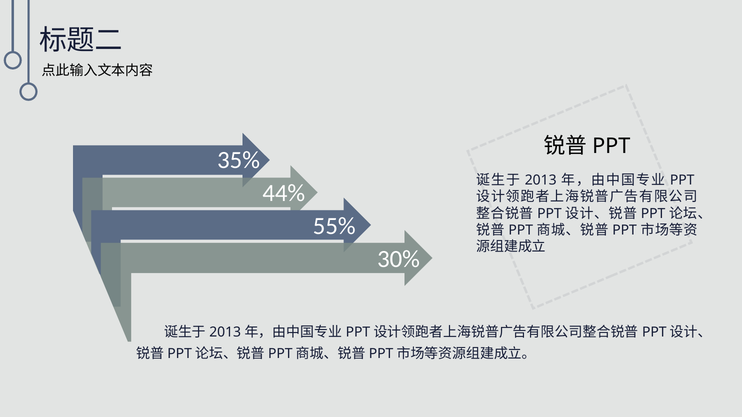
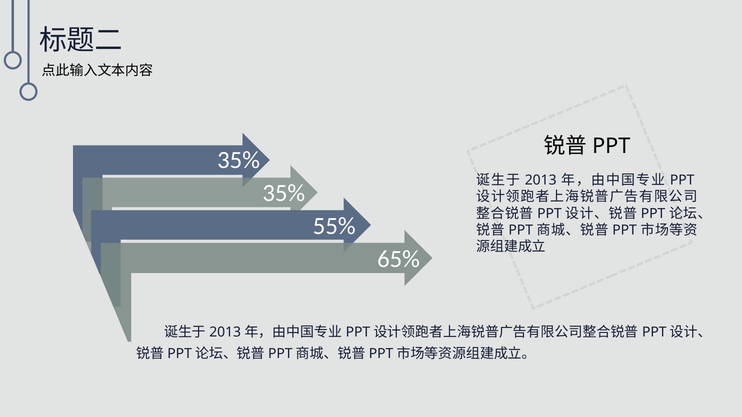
44%: 44% -> 35% (284, 193)
30%: 30% -> 65% (399, 259)
